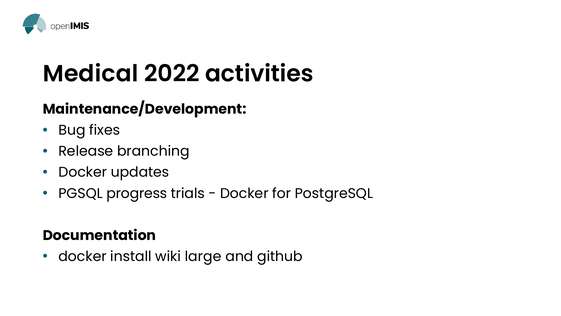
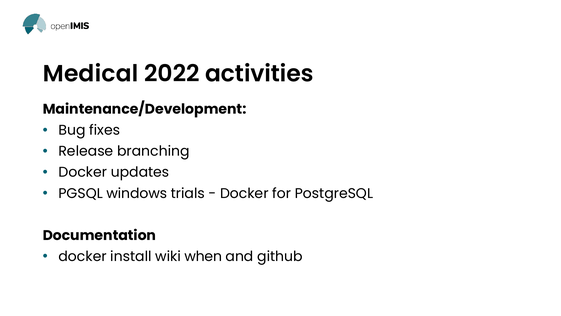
progress: progress -> windows (137, 193)
large: large -> when (203, 256)
